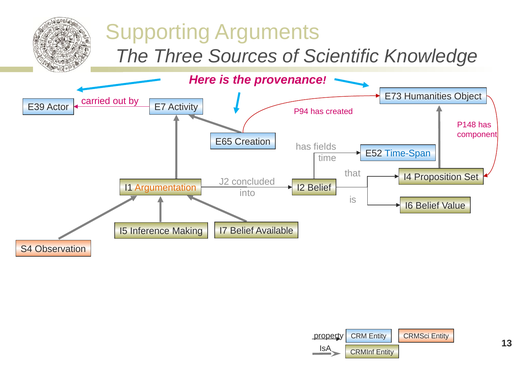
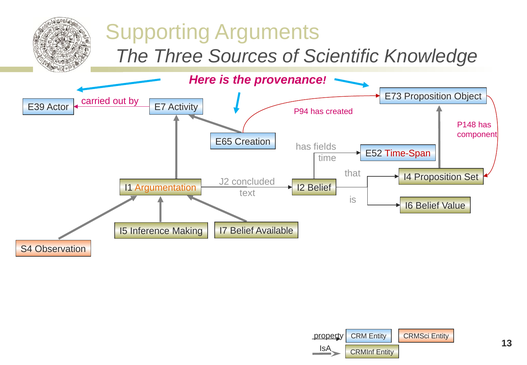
E73 Humanities: Humanities -> Proposition (428, 96)
Time-Span colour: blue -> red (408, 153)
into: into -> text (247, 193)
